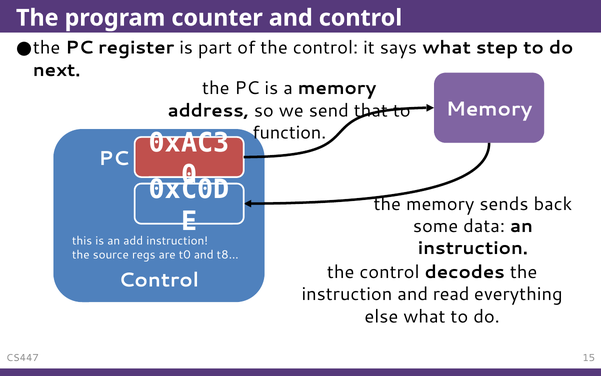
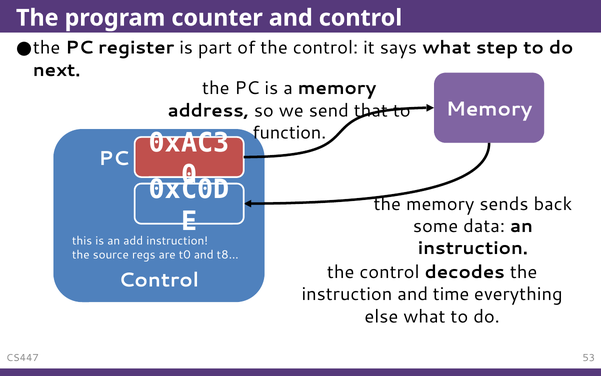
read: read -> time (451, 294)
15: 15 -> 53 (589, 358)
